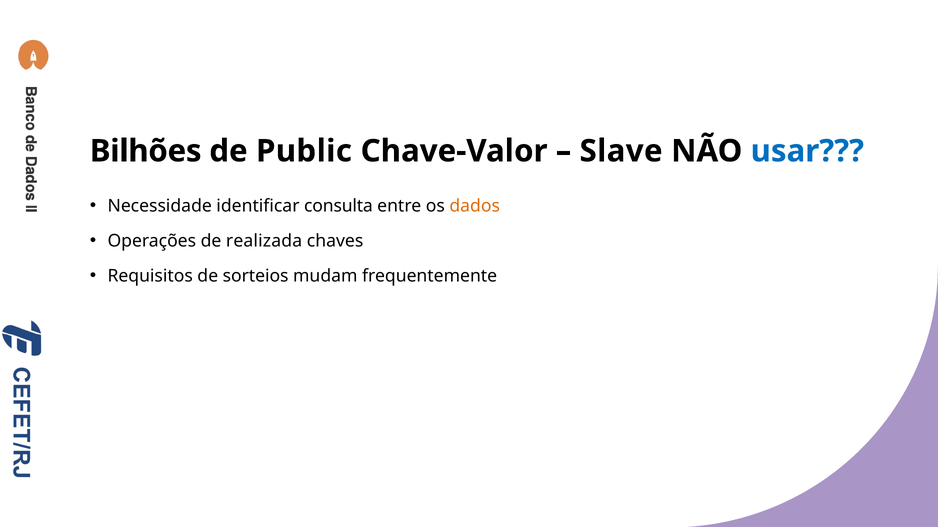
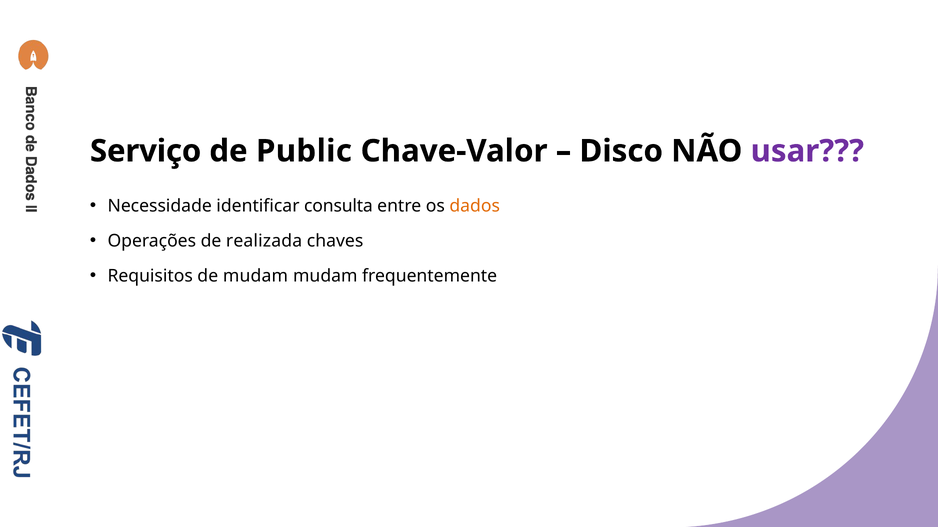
Bilhões: Bilhões -> Serviço (146, 151)
Slave: Slave -> Disco (621, 151)
usar colour: blue -> purple (807, 151)
de sorteios: sorteios -> mudam (255, 276)
